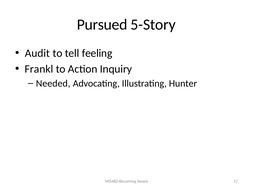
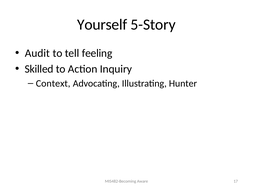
Pursued: Pursued -> Yourself (102, 24)
Frankl: Frankl -> Skilled (39, 69)
Needed: Needed -> Context (53, 83)
